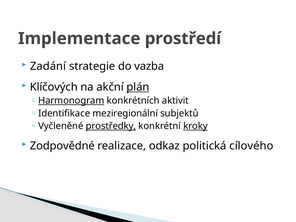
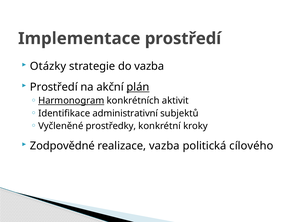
Zadání: Zadání -> Otázky (48, 66)
Klíčových: Klíčových -> Prostředí (54, 87)
meziregionální: meziregionální -> administrativní (125, 113)
prostředky underline: present -> none (111, 126)
kroky underline: present -> none (195, 126)
realizace odkaz: odkaz -> vazba (164, 146)
